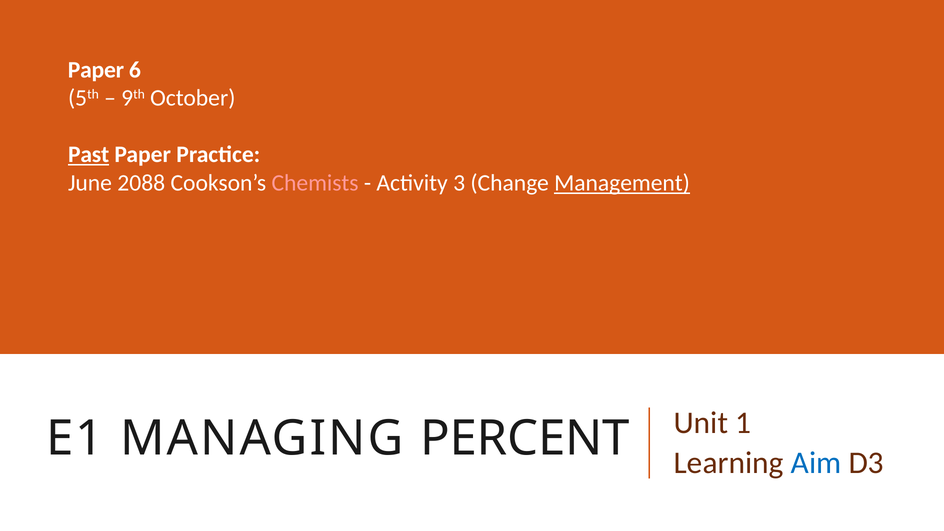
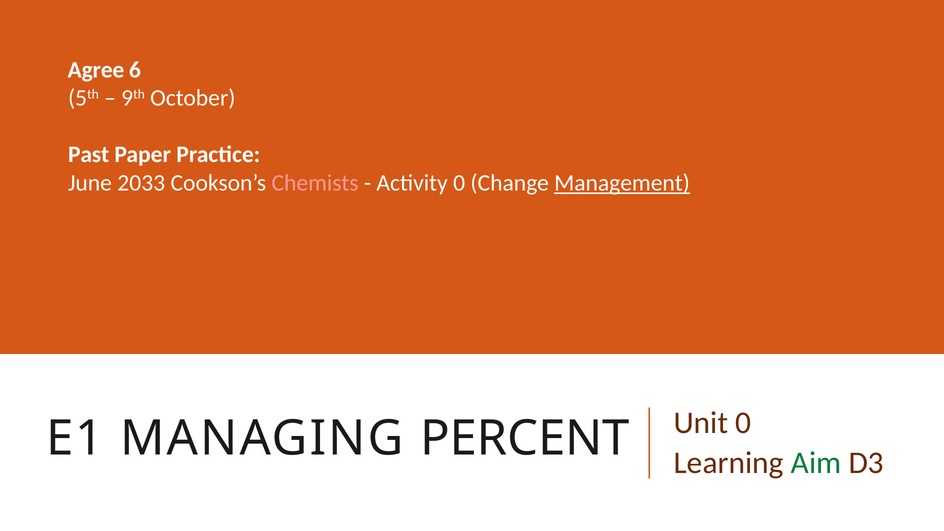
Paper: Paper -> Agree (96, 70)
Past underline: present -> none (89, 155)
2088: 2088 -> 2033 (141, 183)
Activity 3: 3 -> 0 (459, 183)
Unit 1: 1 -> 0 (743, 423)
Aim colour: blue -> green (816, 463)
